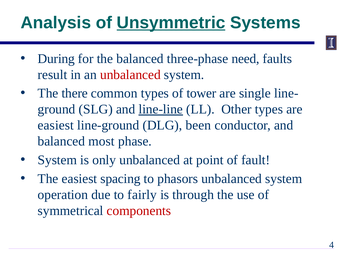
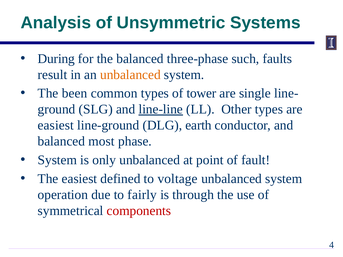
Unsymmetric underline: present -> none (171, 23)
need: need -> such (245, 59)
unbalanced colour: red -> orange (130, 75)
there: there -> been (75, 93)
been: been -> earth (198, 125)
spacing: spacing -> defined (120, 179)
phasors: phasors -> voltage (178, 179)
